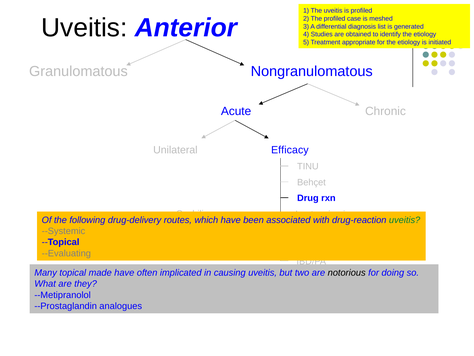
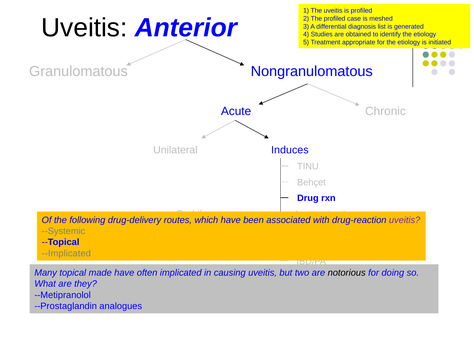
Efficacy: Efficacy -> Induces (290, 150)
uveitis colour: green -> purple (405, 220)
--Evaluating: --Evaluating -> --Implicated (66, 253)
